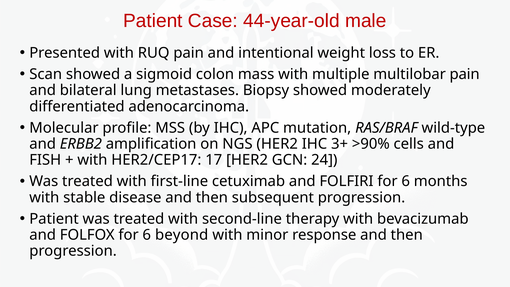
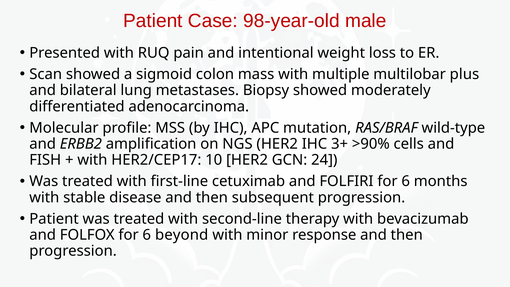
44-year-old: 44-year-old -> 98-year-old (291, 21)
multilobar pain: pain -> plus (464, 74)
17: 17 -> 10 (214, 160)
